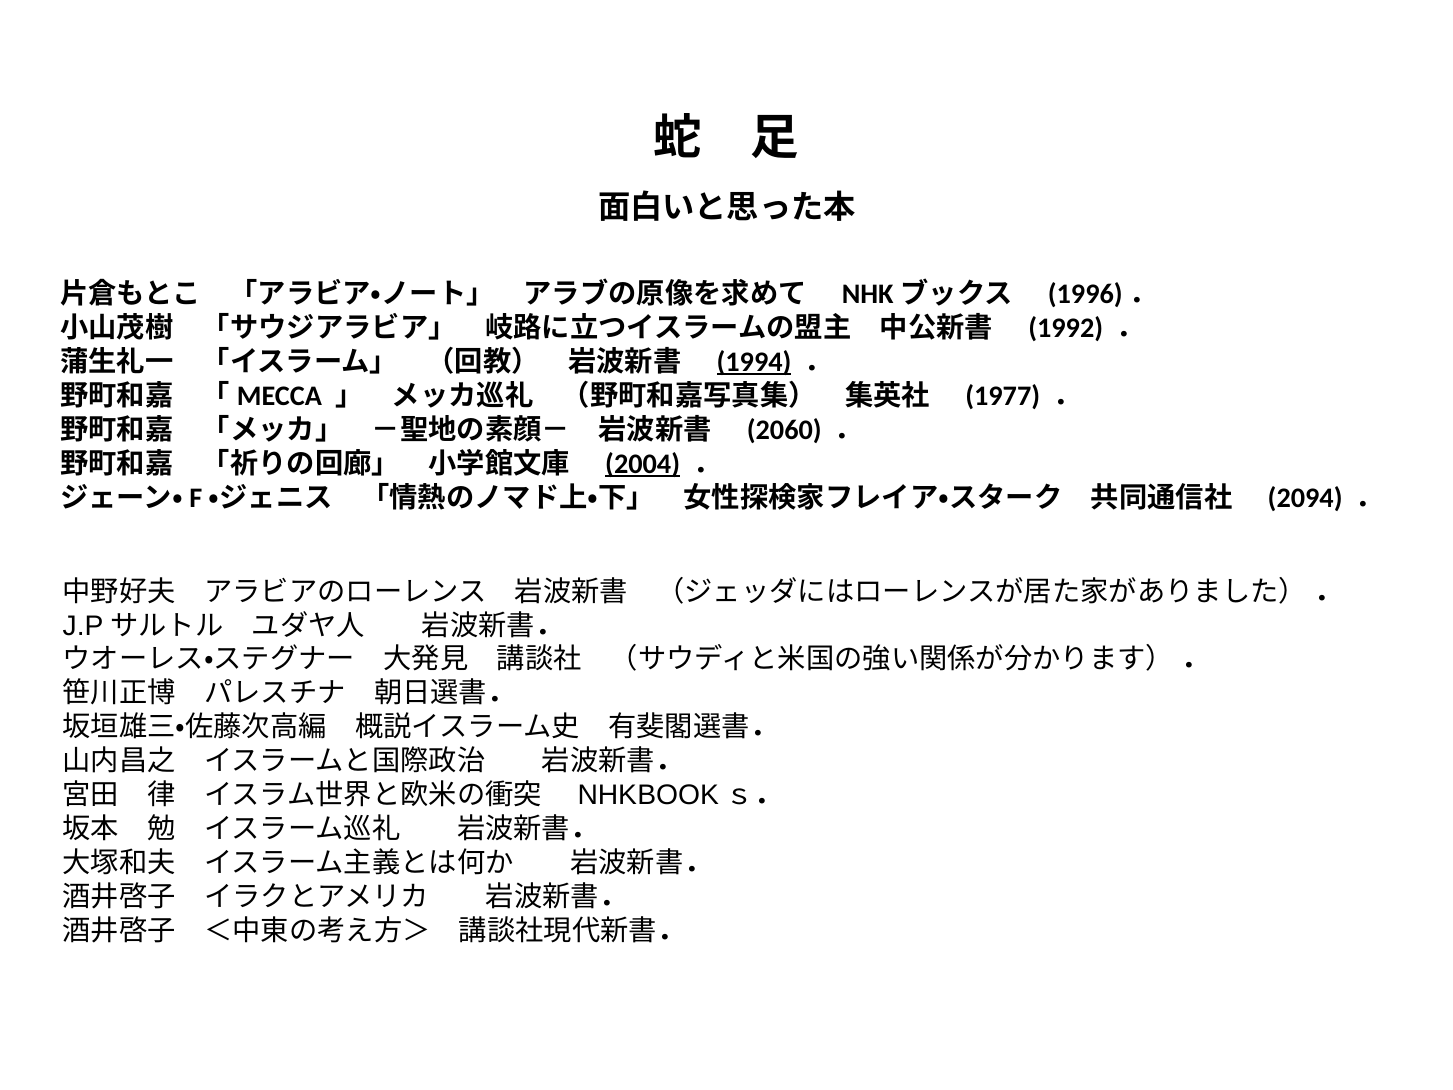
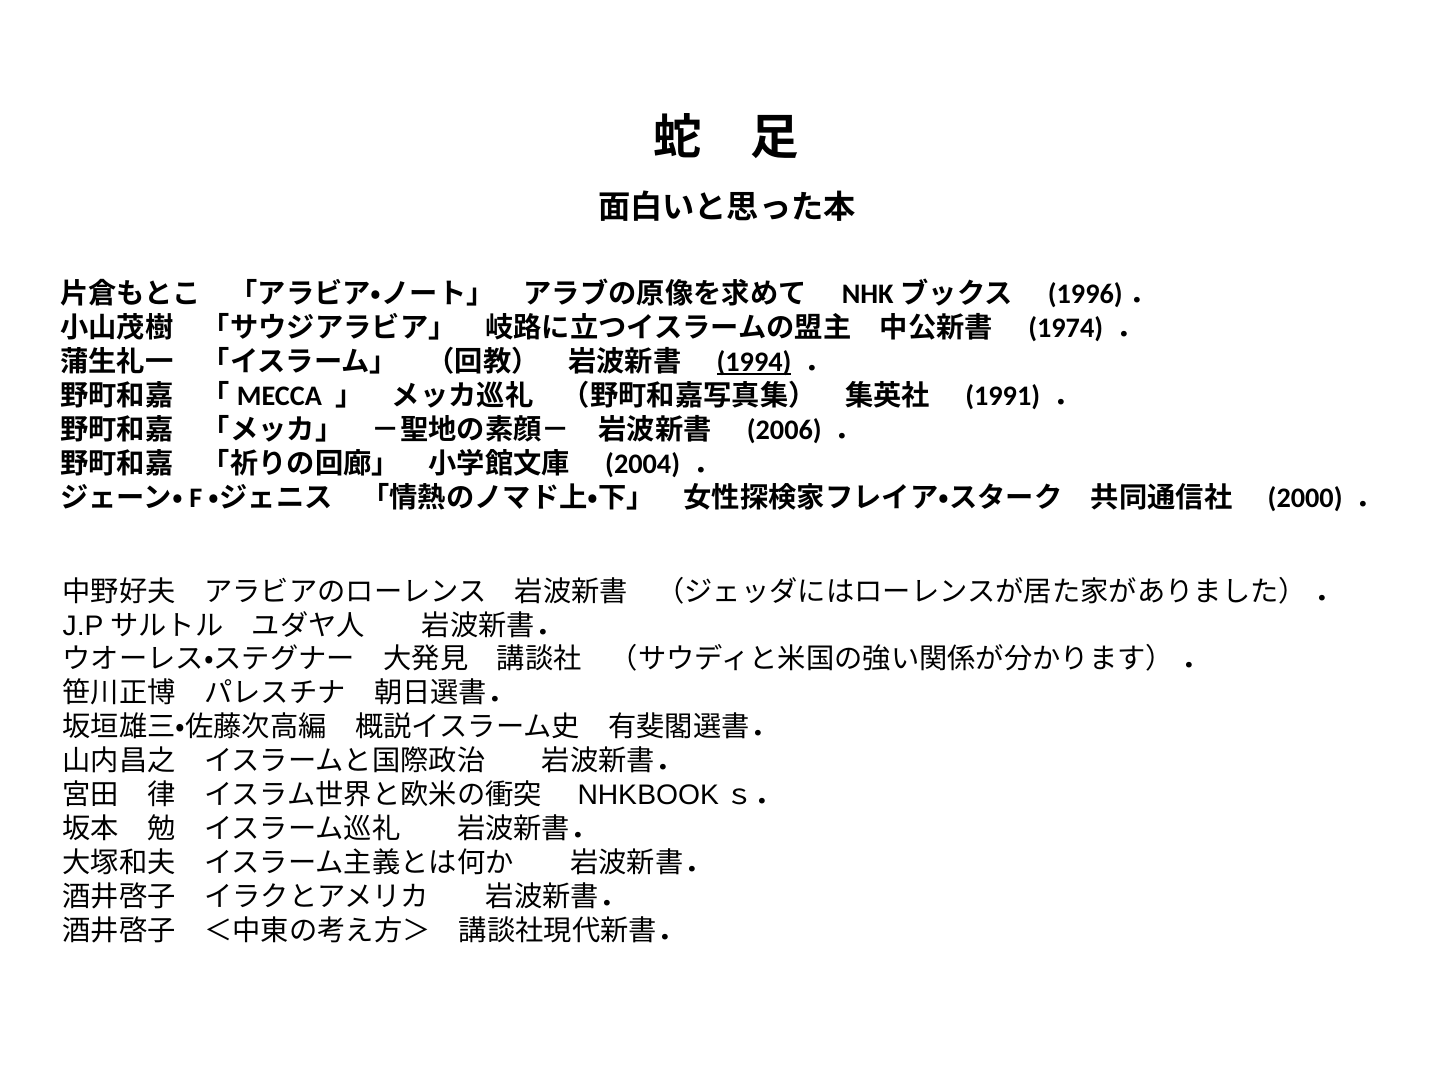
1992: 1992 -> 1974 (1066, 328)
1977: 1977 -> 1991 (1003, 396)
2060: 2060 -> 2006 (784, 430)
2004 underline: present -> none (643, 464)
2094: 2094 -> 2000 (1305, 498)
